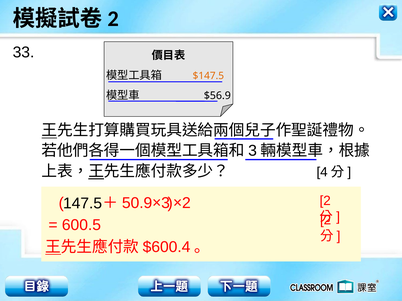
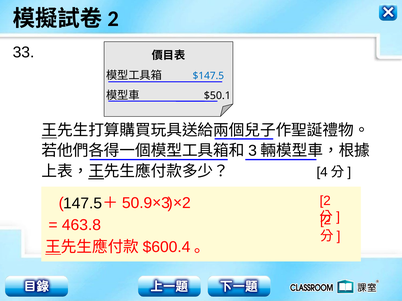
$147.5 colour: orange -> blue (208, 76)
$56.9: $56.9 -> $50.1 (217, 96)
600.5: 600.5 -> 463.8 (81, 225)
